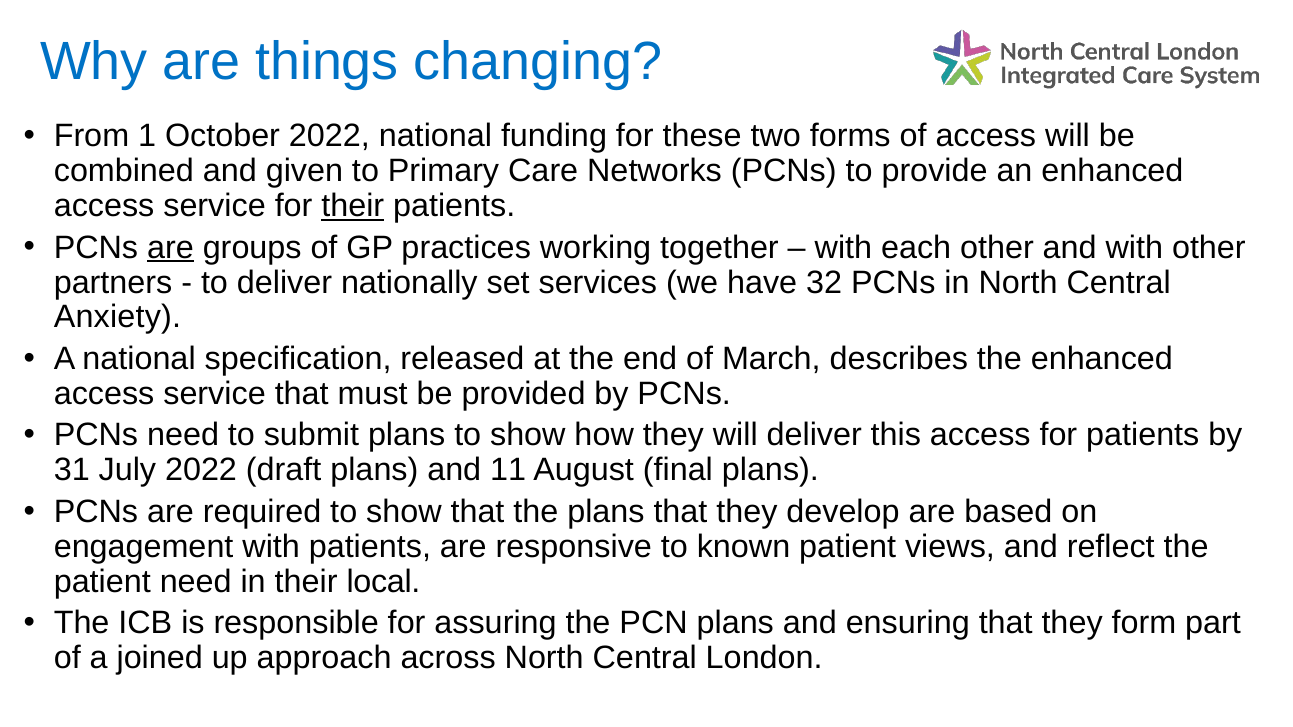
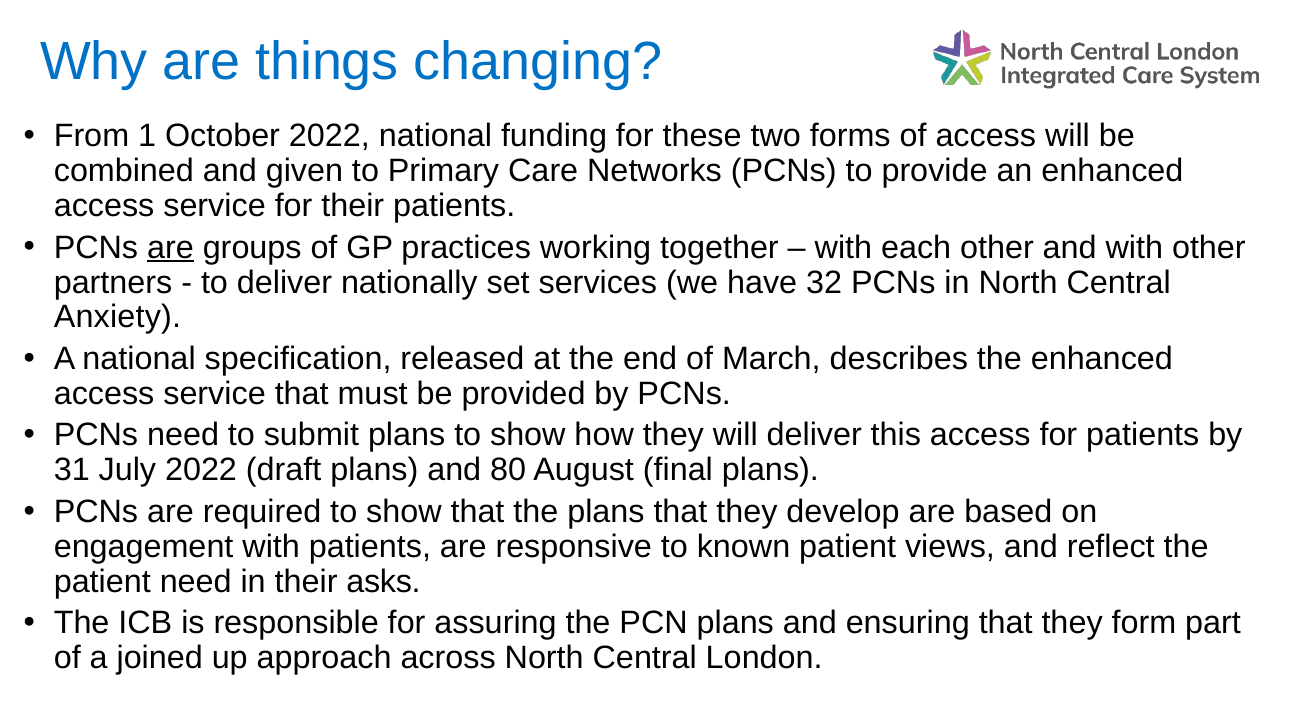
their underline: present -> none (353, 206)
11: 11 -> 80 (508, 470)
local: local -> asks (383, 582)
